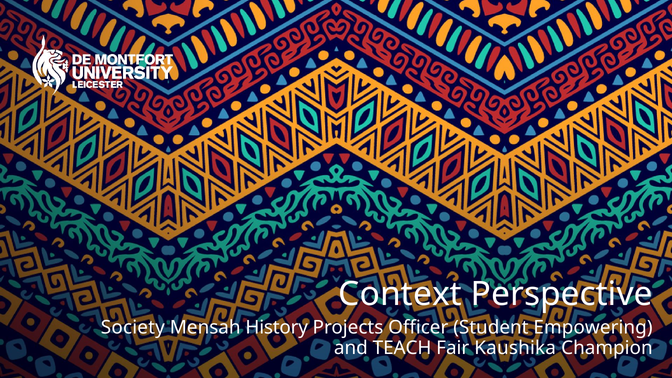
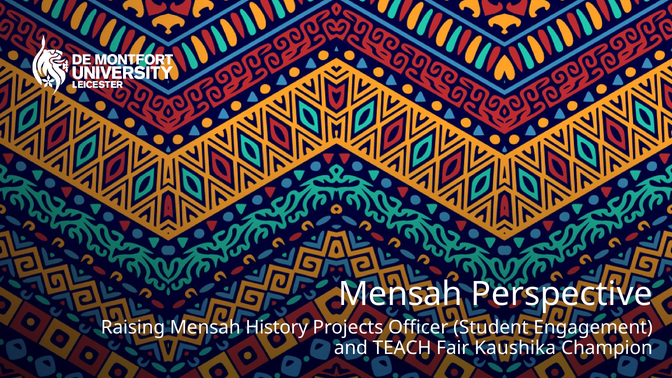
Context: Context -> Mensah (400, 294)
Society: Society -> Raising (133, 327)
Empowering: Empowering -> Engagement (593, 327)
